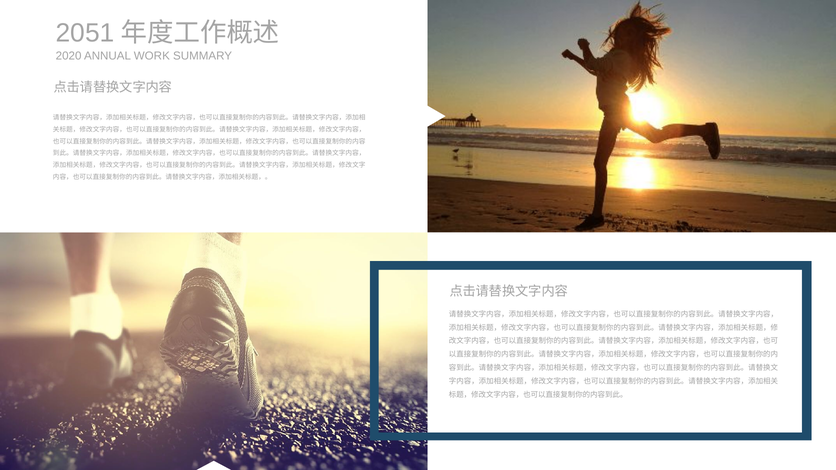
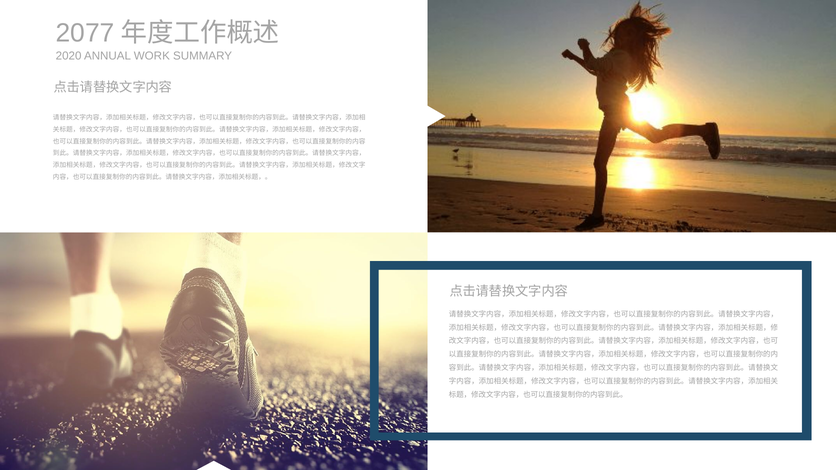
2051: 2051 -> 2077 (85, 33)
